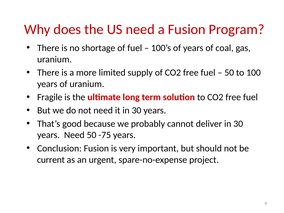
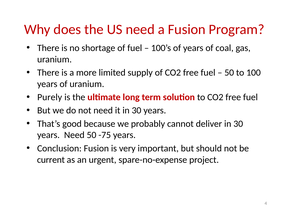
Fragile: Fragile -> Purely (50, 97)
